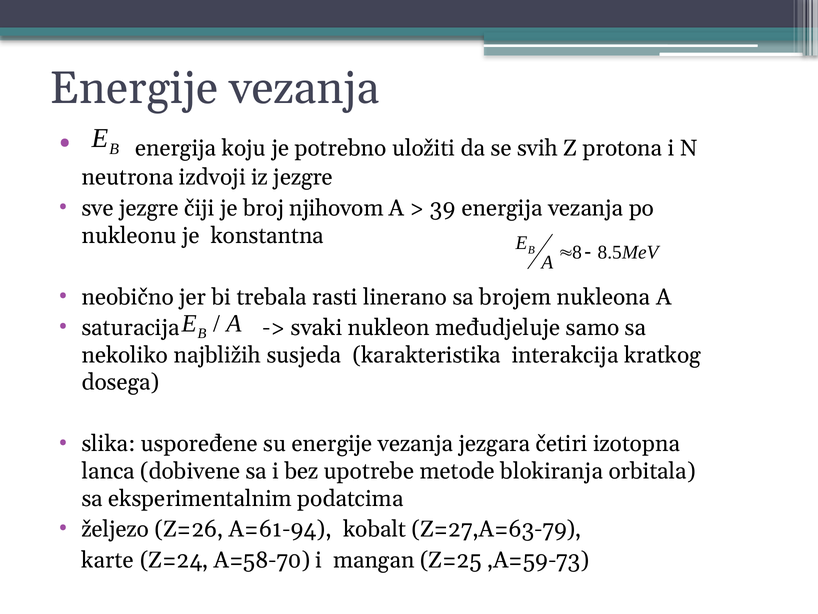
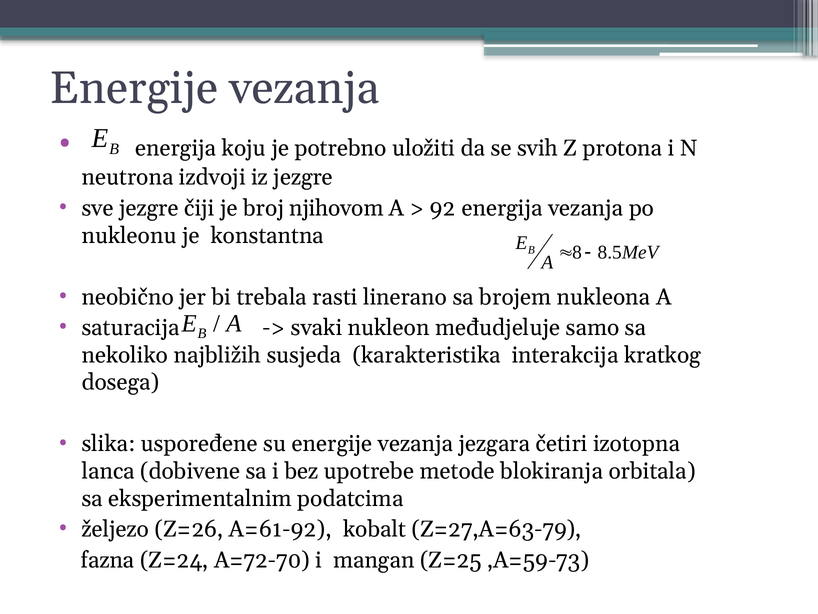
39: 39 -> 92 (443, 208)
A=61-94: A=61-94 -> A=61-92 (280, 529)
karte: karte -> fazna (108, 560)
A=58-70: A=58-70 -> A=72-70 (262, 560)
